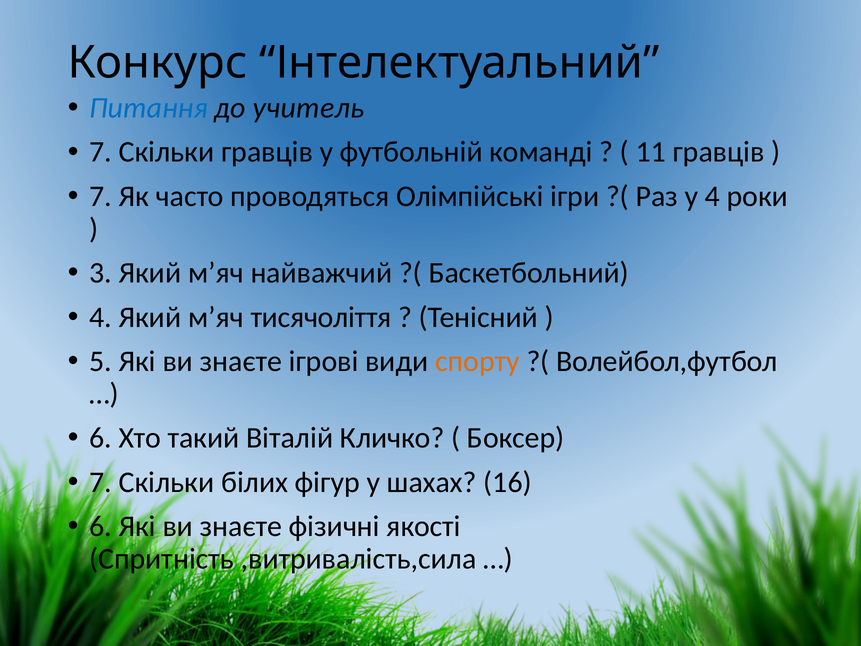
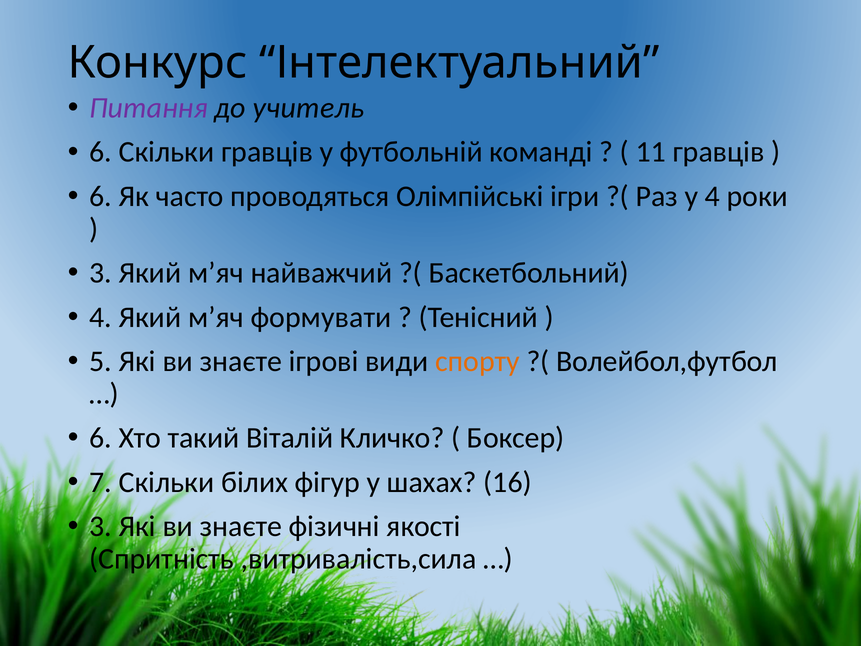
Питання colour: blue -> purple (149, 108)
7: 7 -> 6 (101, 152)
7: 7 -> 6 (101, 196)
тисячоліття: тисячоліття -> формувати (321, 317)
6: 6 -> 3 (101, 526)
